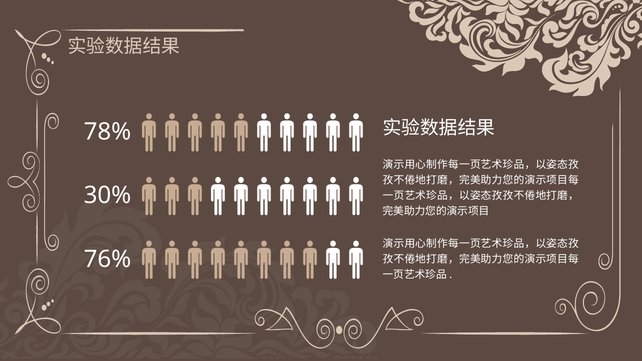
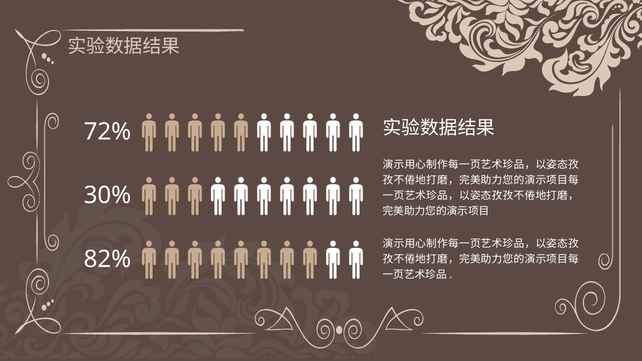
78%: 78% -> 72% (107, 132)
76%: 76% -> 82% (107, 259)
